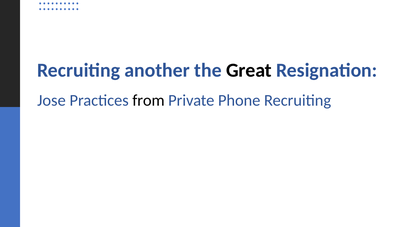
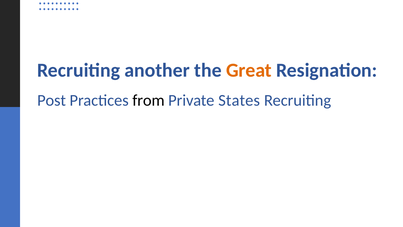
Great colour: black -> orange (249, 70)
Jose: Jose -> Post (52, 100)
Phone: Phone -> States (239, 100)
